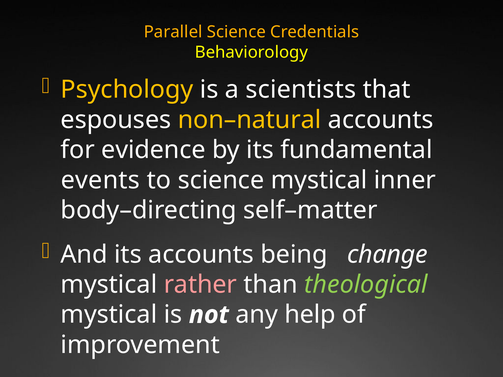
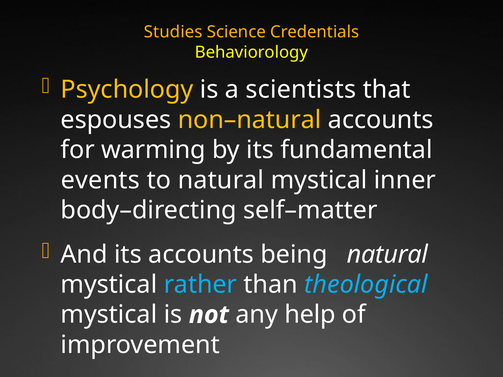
Parallel: Parallel -> Studies (173, 32)
evidence: evidence -> warming (153, 150)
to science: science -> natural (221, 180)
being change: change -> natural (387, 255)
rather colour: pink -> light blue (200, 285)
theological colour: light green -> light blue (366, 285)
